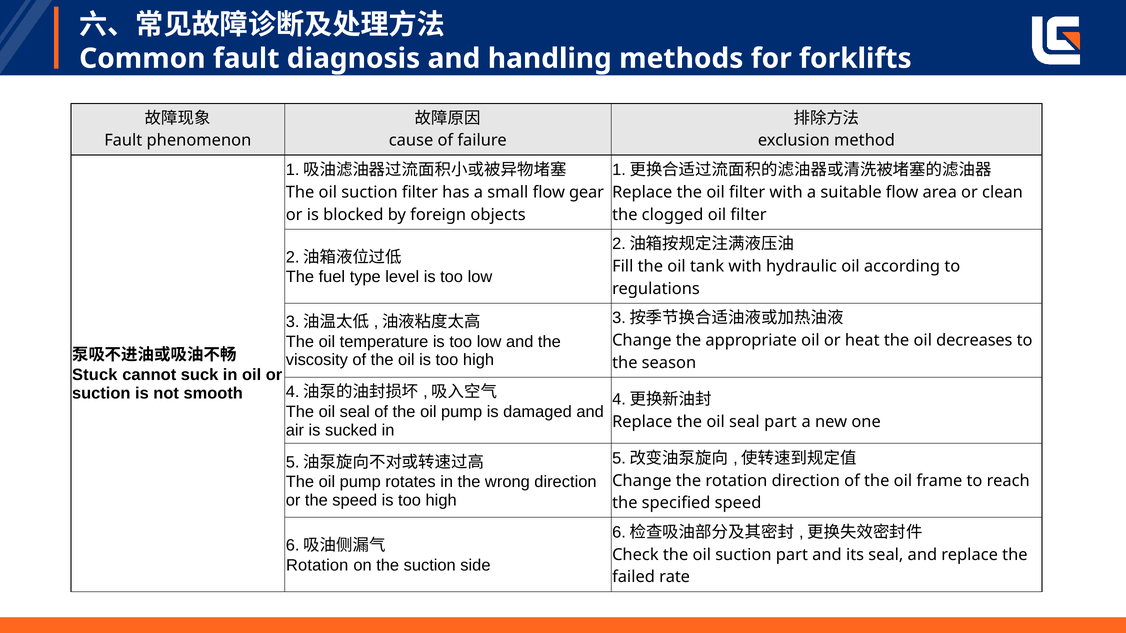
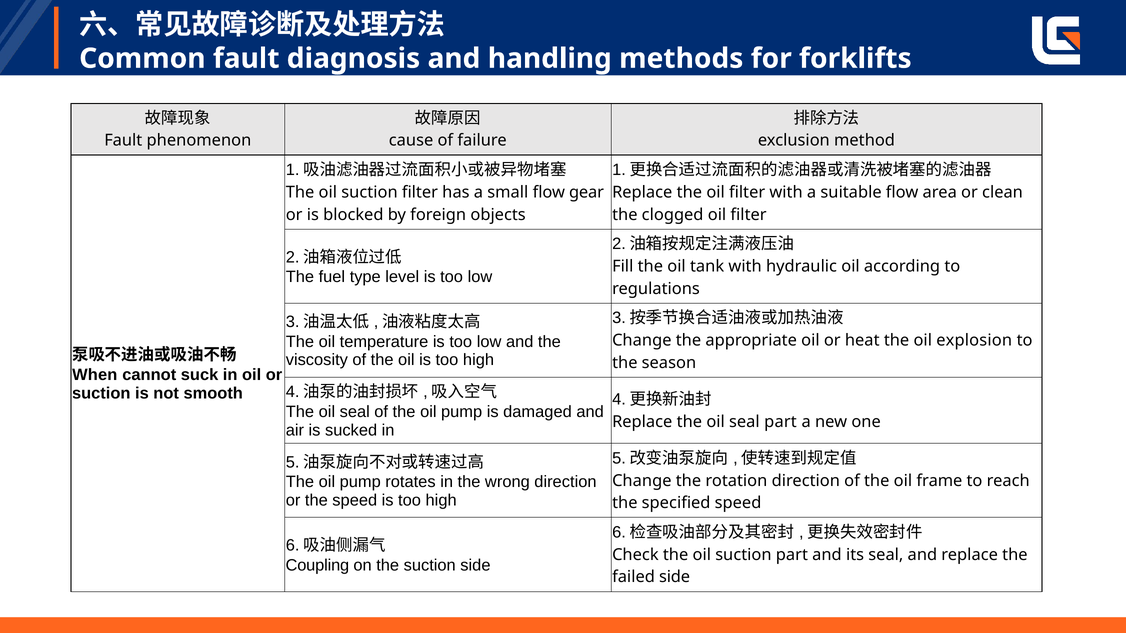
decreases: decreases -> explosion (974, 341)
Stuck: Stuck -> When (95, 375)
Rotation: Rotation -> Coupling (317, 566)
failed rate: rate -> side (675, 577)
